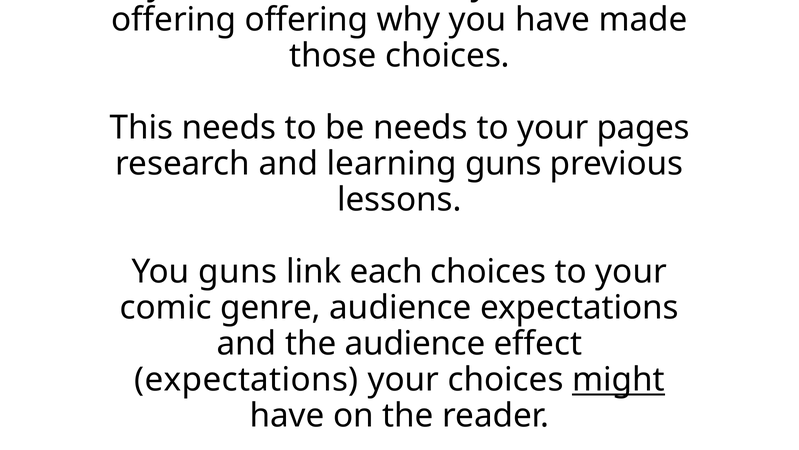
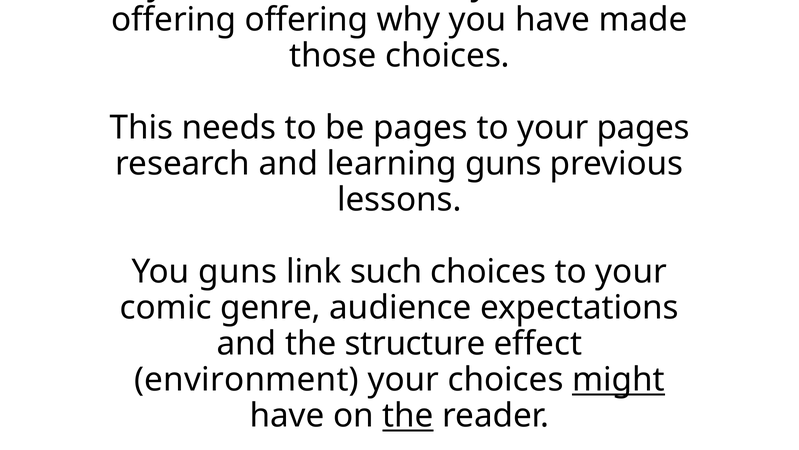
be needs: needs -> pages (421, 128)
each: each -> such (386, 272)
the audience: audience -> structure (415, 343)
expectations: expectations -> environment (246, 379)
the underline: none -> present (408, 415)
